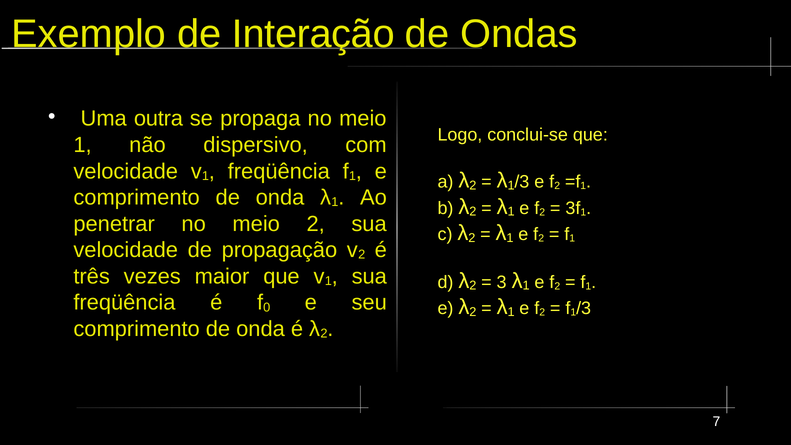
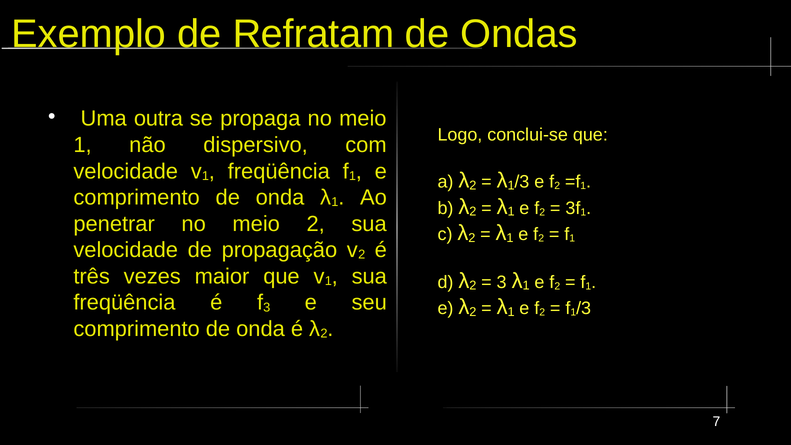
Interação: Interação -> Refratam (313, 34)
0: 0 -> 3 (267, 307)
